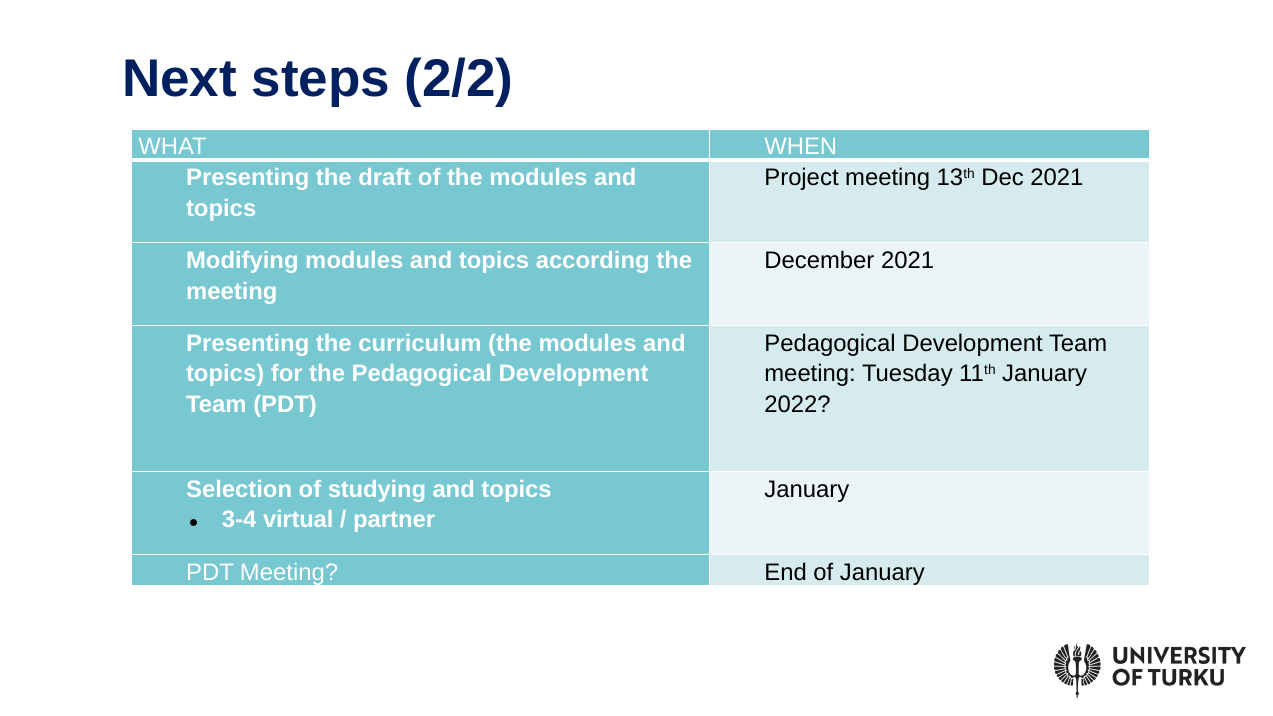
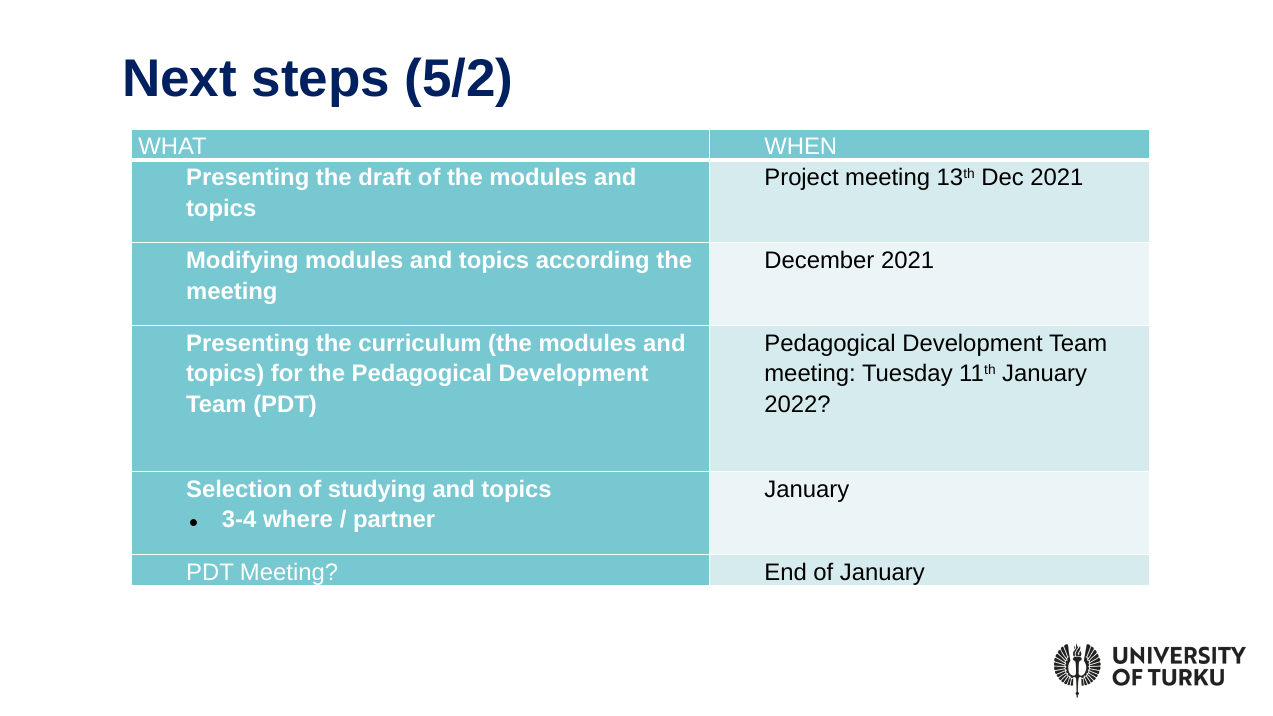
2/2: 2/2 -> 5/2 (459, 79)
virtual: virtual -> where (298, 520)
